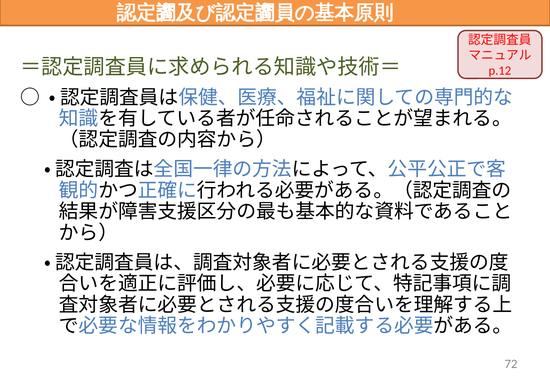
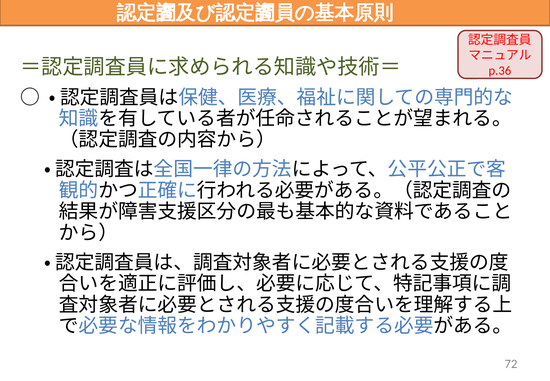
p.12: p.12 -> p.36 (500, 71)
